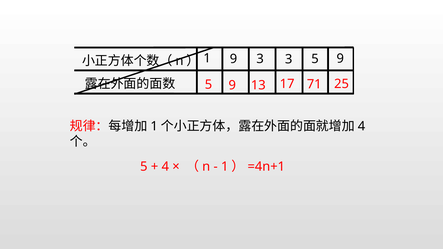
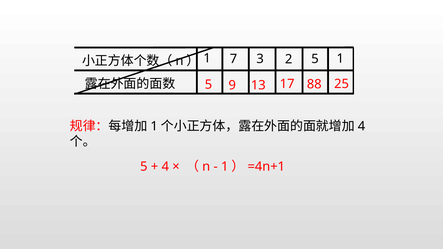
1 9: 9 -> 7 (233, 59)
3 3: 3 -> 2 (289, 59)
9: 9 -> 1 (340, 59)
71: 71 -> 88 (314, 84)
